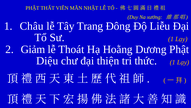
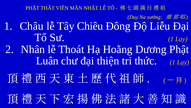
Trang: Trang -> Chiêu (90, 26)
Giảm: Giảm -> Nhân (33, 49)
Diệu: Diệu -> Luân (47, 61)
